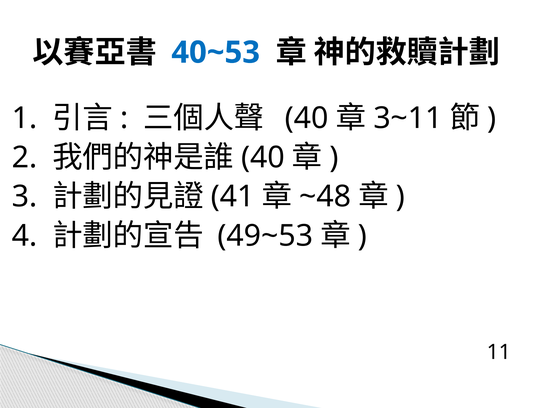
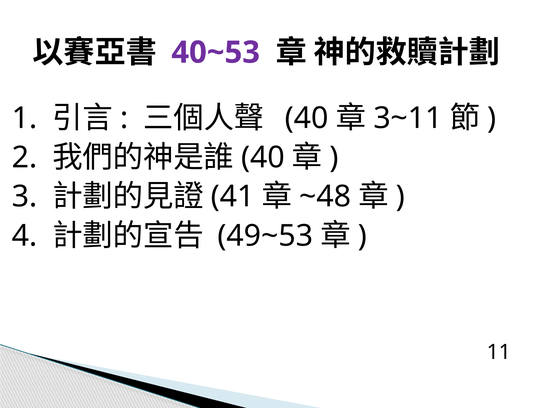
40~53 colour: blue -> purple (216, 53)
